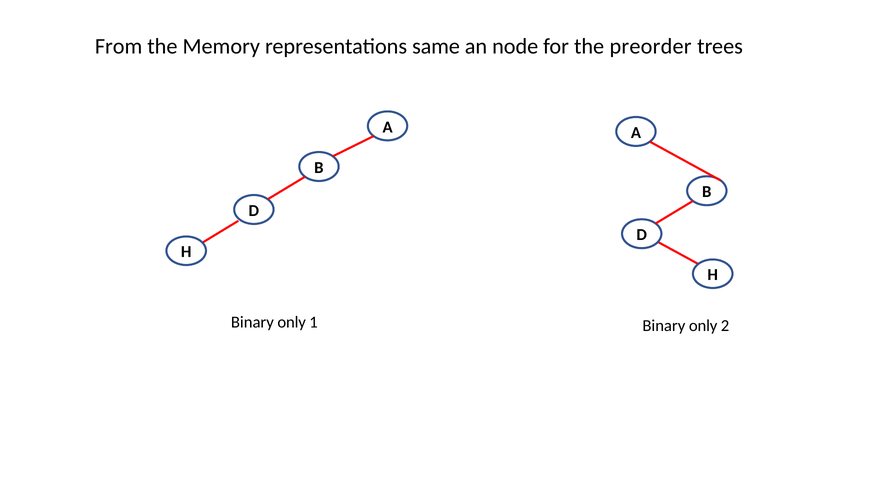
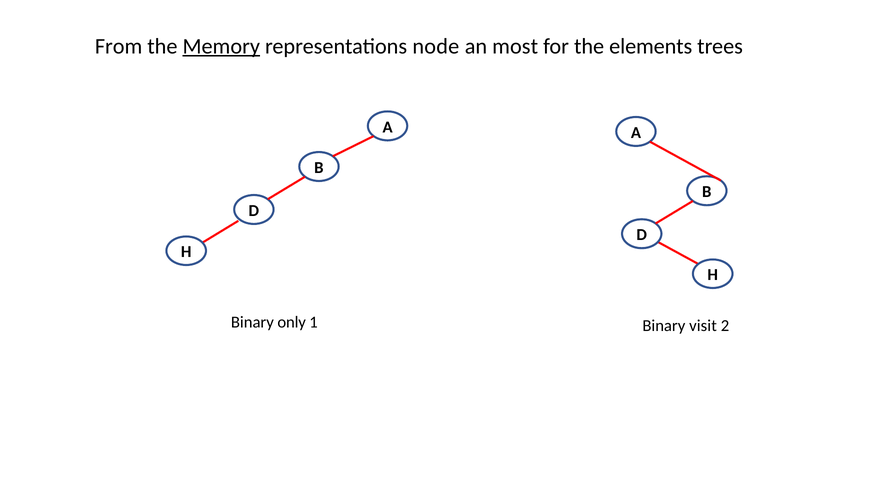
Memory underline: none -> present (221, 46)
same: same -> node (436, 46)
node: node -> most (515, 46)
preorder: preorder -> elements (651, 46)
1 Binary only: only -> visit (703, 325)
